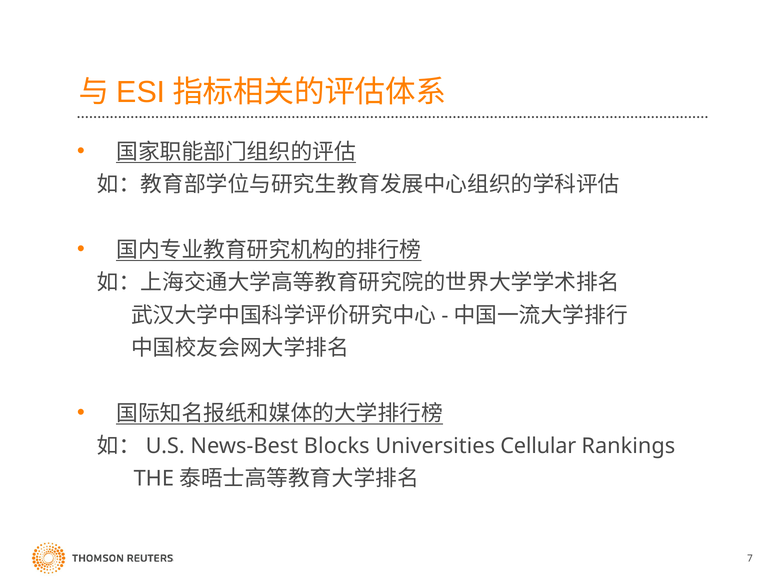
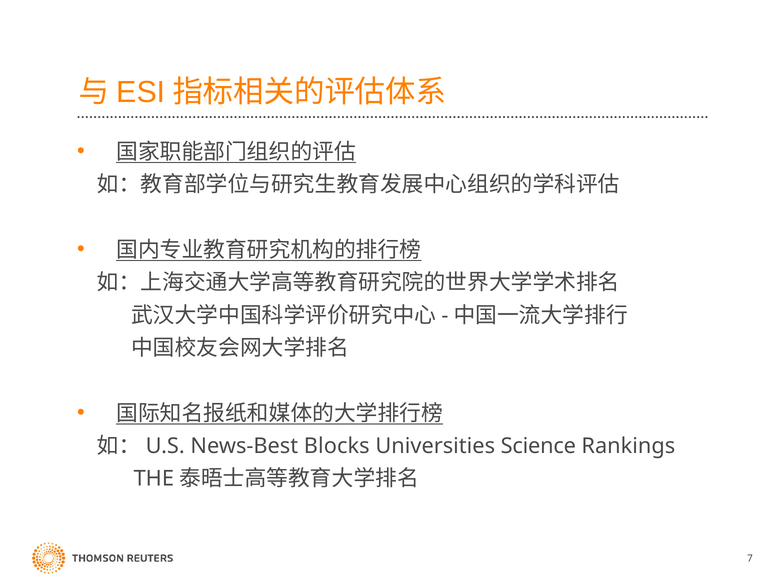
Cellular: Cellular -> Science (538, 446)
